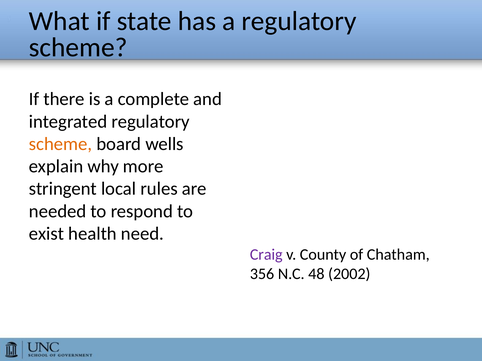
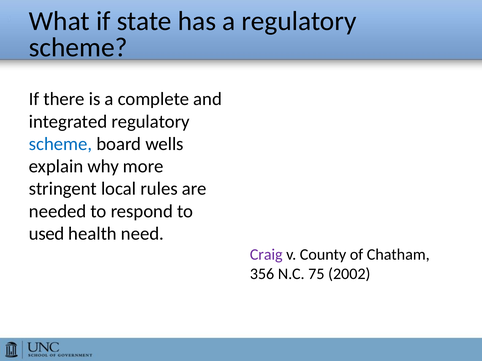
scheme colour: orange -> blue (61, 144)
exist: exist -> used (47, 234)
48: 48 -> 75 (316, 274)
